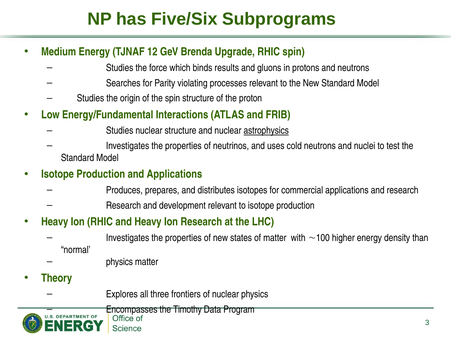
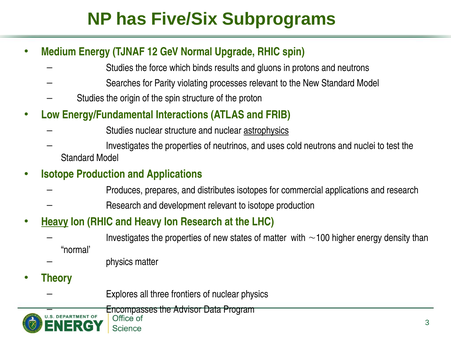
GeV Brenda: Brenda -> Normal (196, 52)
Heavy underline: none -> present (55, 222)
Timothy: Timothy -> Advisor (187, 310)
